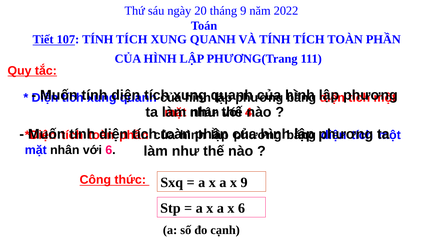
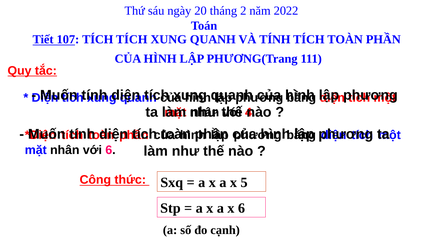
tháng 9: 9 -> 2 (243, 11)
107 TÍNH: TÍNH -> TÍCH (98, 40)
x 9: 9 -> 5 (244, 182)
